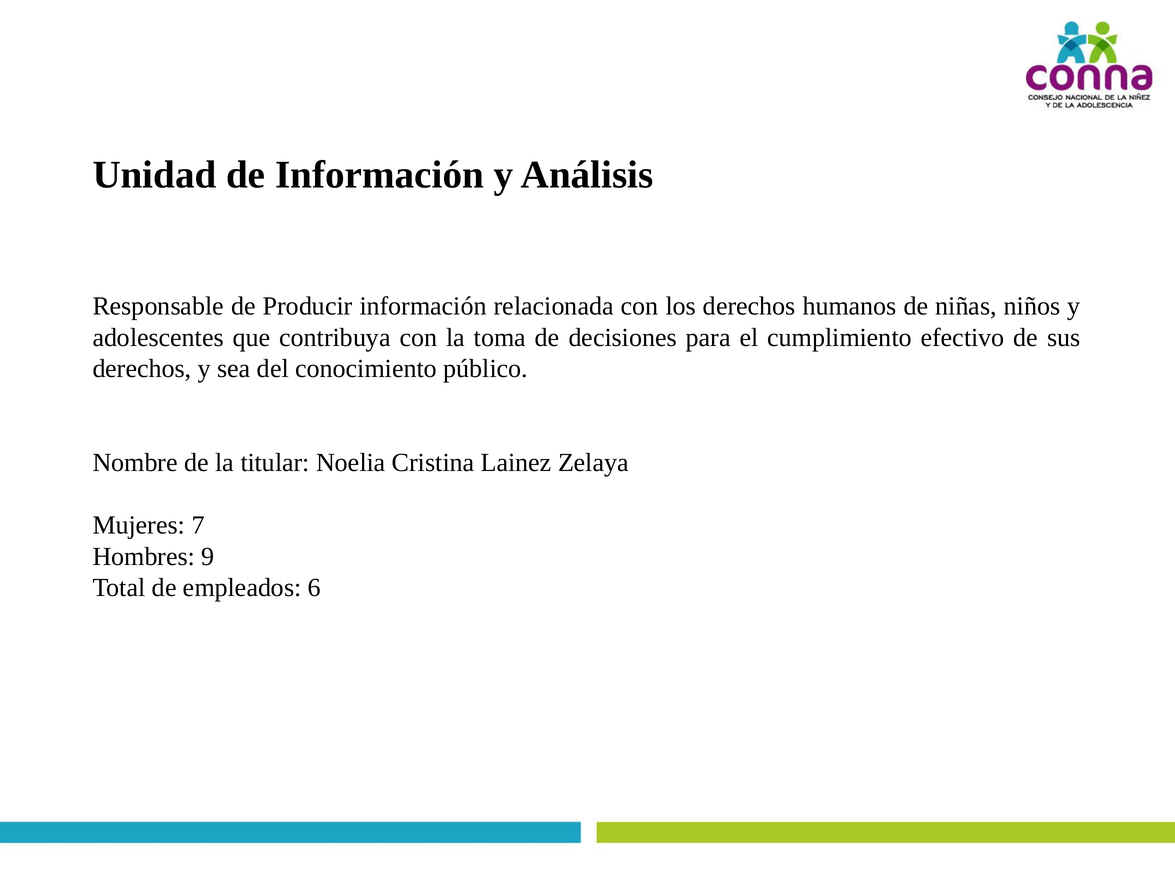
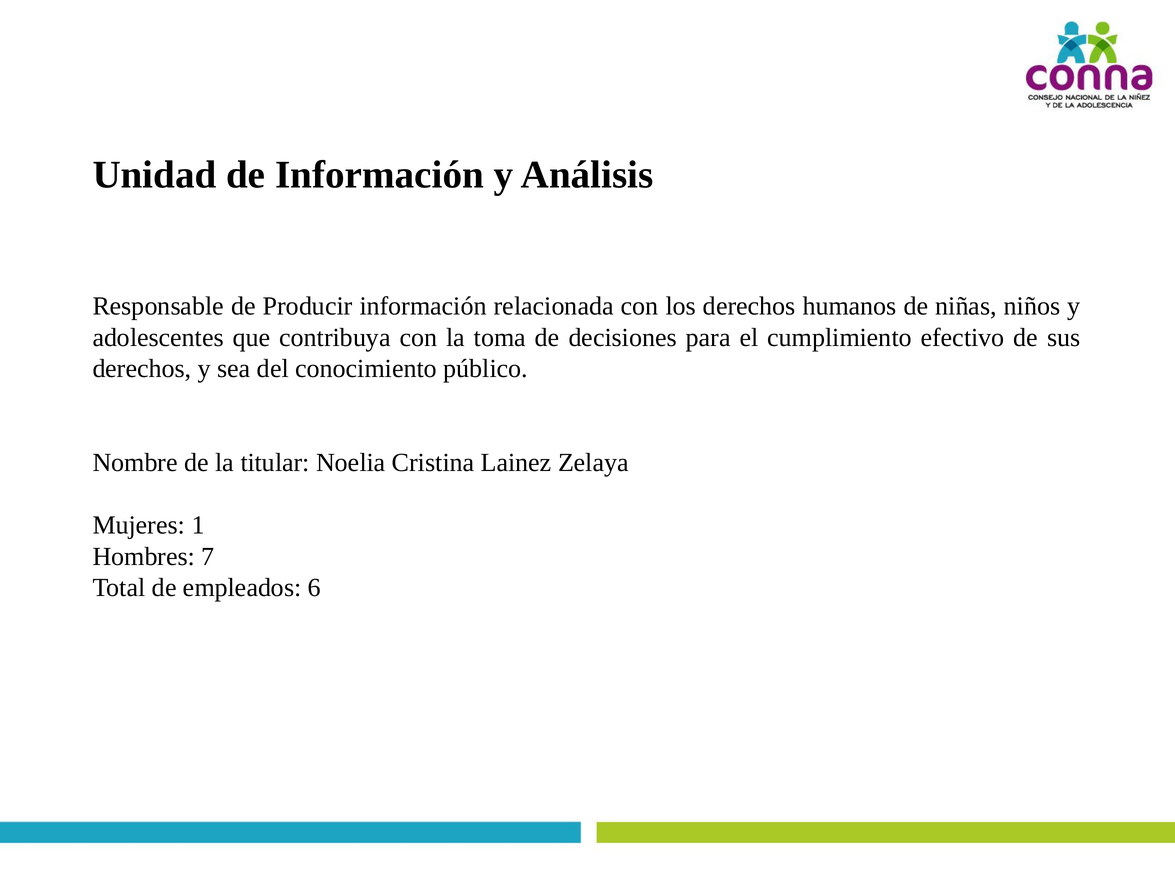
7: 7 -> 1 (198, 525)
9: 9 -> 7 (208, 557)
